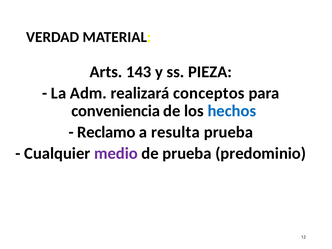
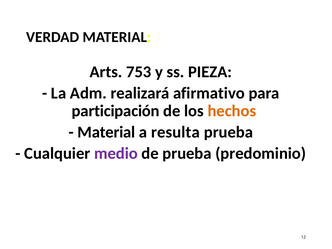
143: 143 -> 753 (139, 72)
conceptos: conceptos -> afirmativo (209, 93)
conveniencia: conveniencia -> participación (116, 111)
hechos colour: blue -> orange (232, 111)
Reclamo: Reclamo -> Material (106, 132)
